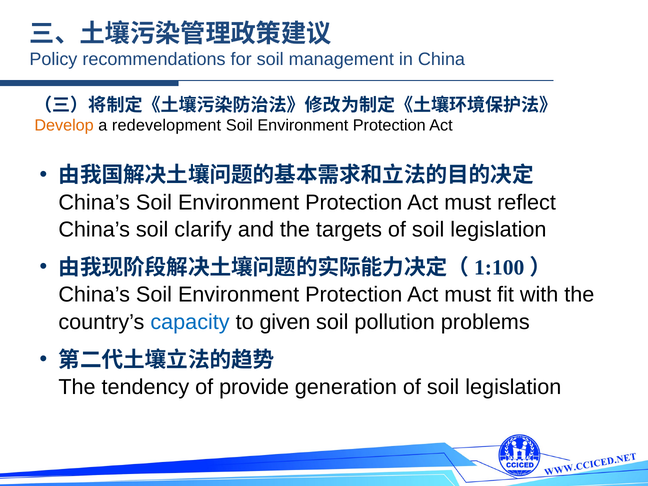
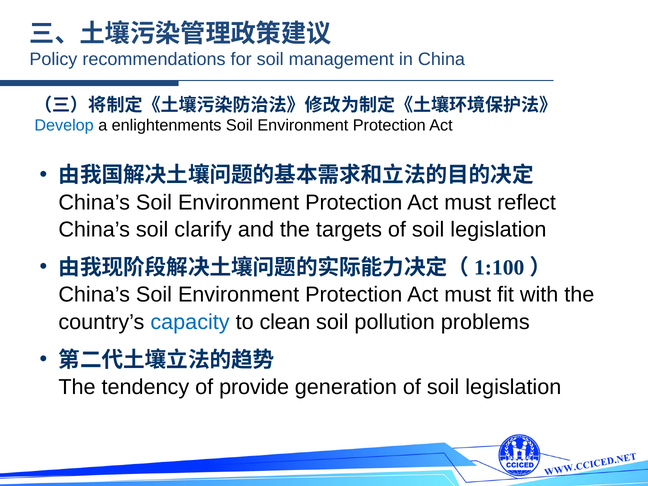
Develop colour: orange -> blue (64, 126)
redevelopment: redevelopment -> enlightenments (167, 126)
given: given -> clean (285, 322)
